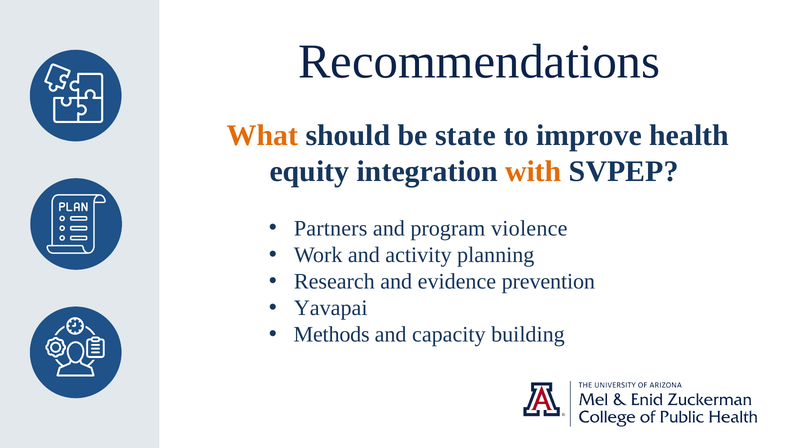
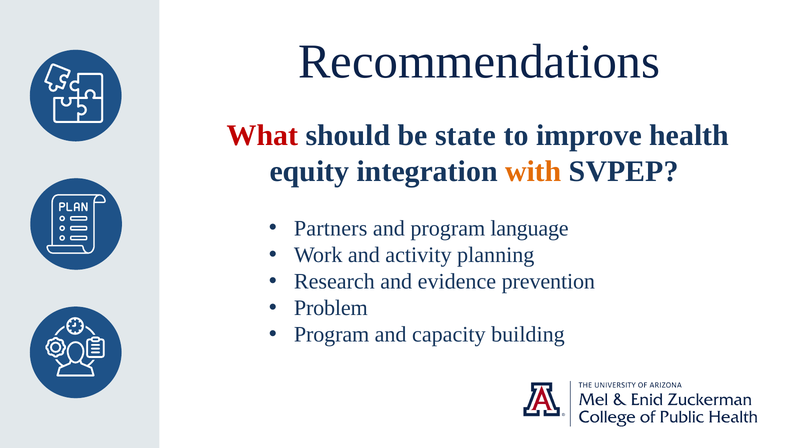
What colour: orange -> red (262, 135)
violence: violence -> language (530, 229)
Yavapai: Yavapai -> Problem (331, 308)
Methods: Methods -> Program (332, 335)
